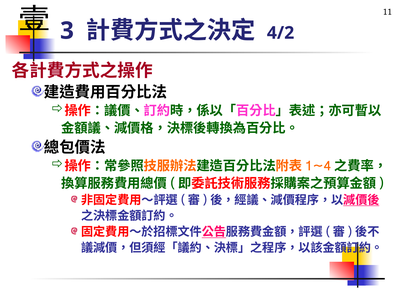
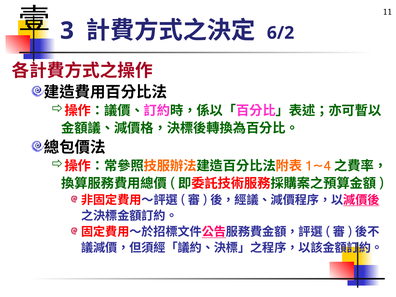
4/2: 4/2 -> 6/2 (281, 33)
